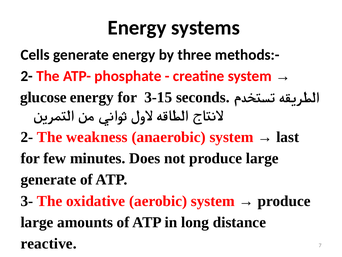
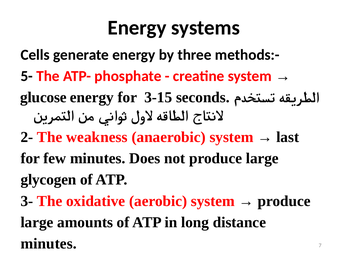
2-: 2- -> 5- (27, 76)
generate: generate -> glycogen (48, 179)
reactive: reactive -> minutes (49, 243)
